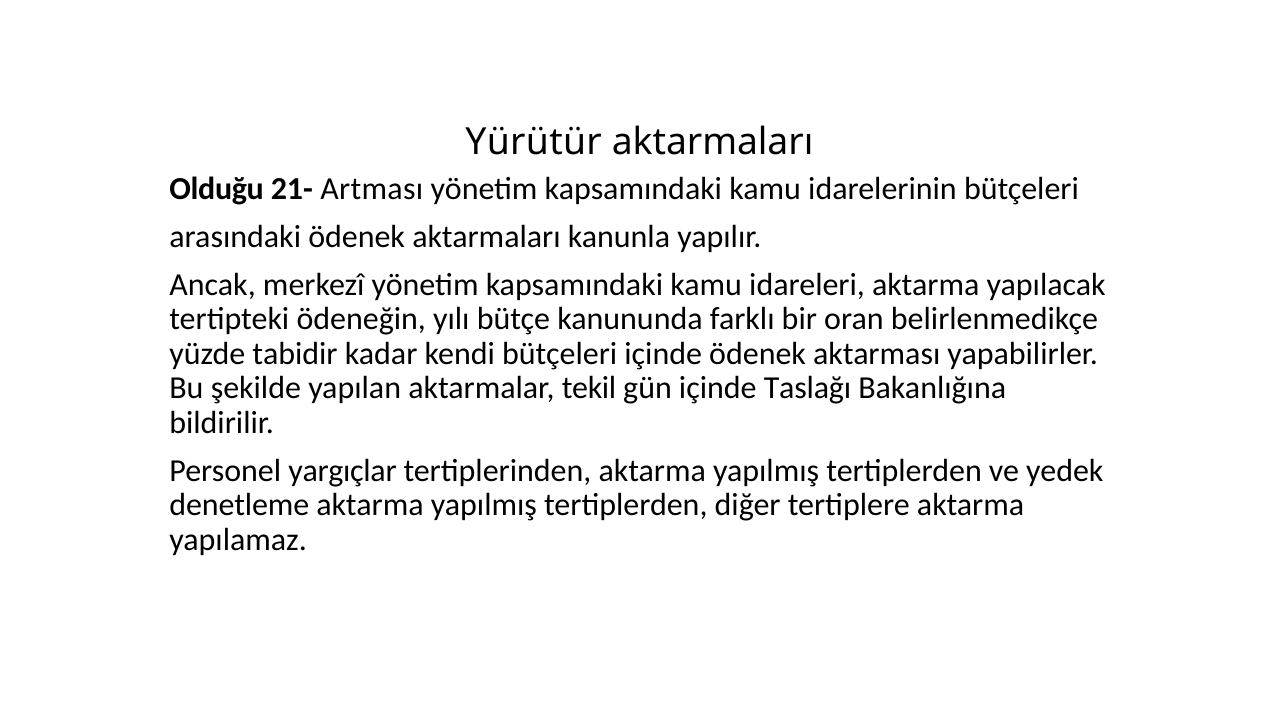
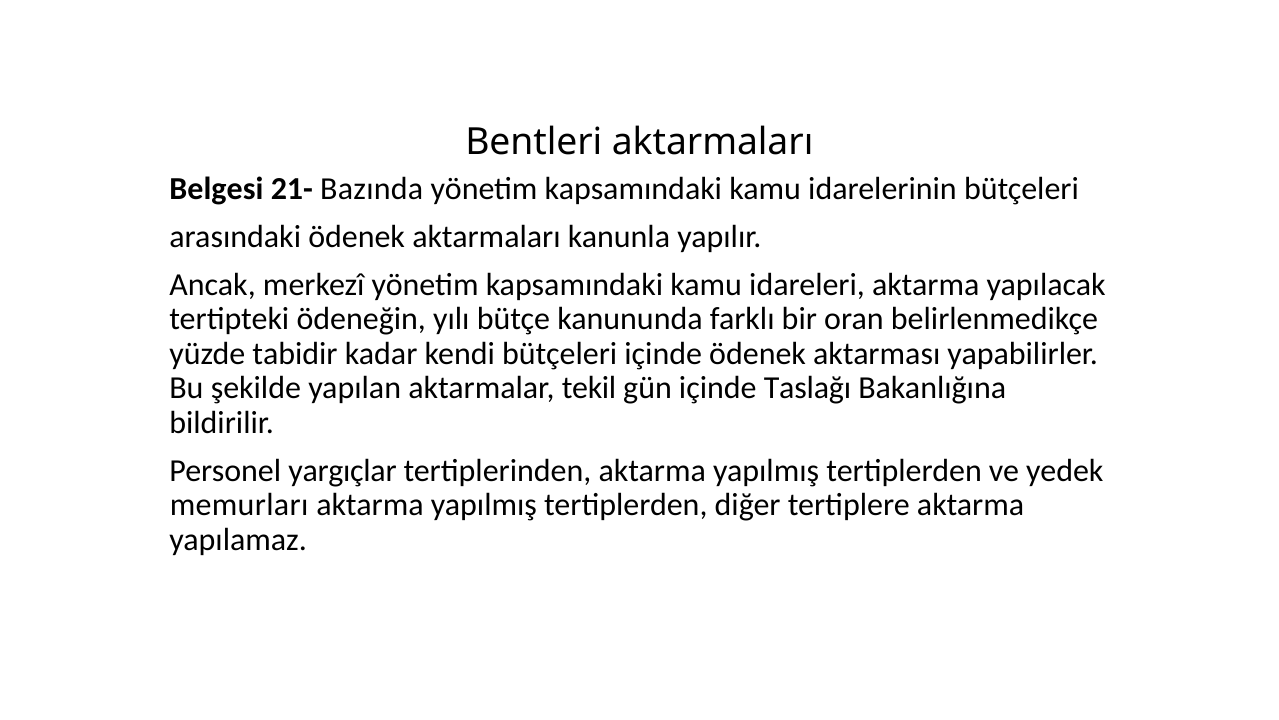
Yürütür: Yürütür -> Bentleri (534, 142)
Olduğu: Olduğu -> Belgesi (216, 189)
Artması: Artması -> Bazında (372, 189)
denetleme: denetleme -> memurları (239, 505)
